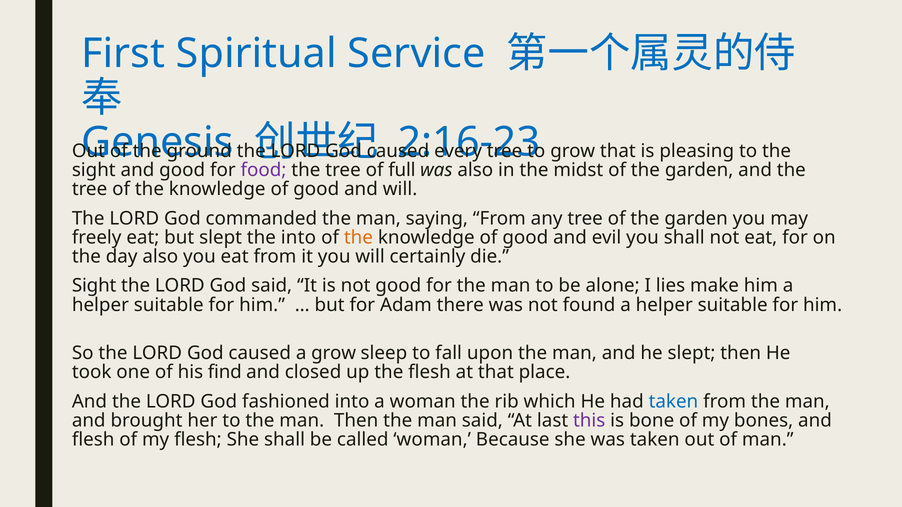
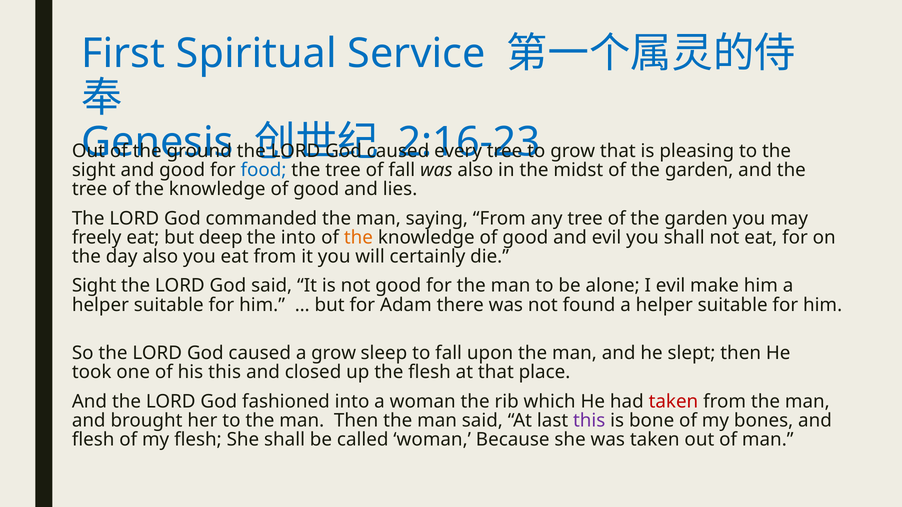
food colour: purple -> blue (264, 170)
of full: full -> fall (402, 170)
and will: will -> lies (400, 189)
but slept: slept -> deep (221, 238)
I lies: lies -> evil (671, 286)
his find: find -> this (225, 372)
taken colour: blue -> red (673, 402)
